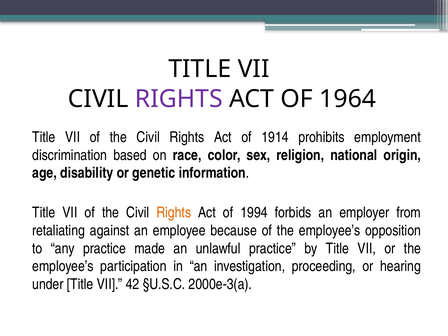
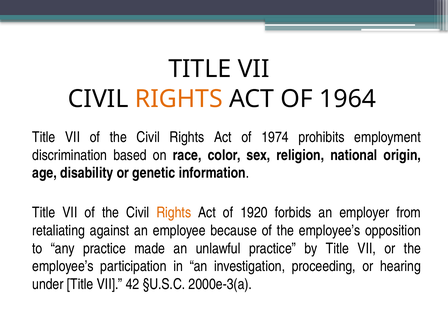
RIGHTS colour: purple -> orange (179, 99)
1914: 1914 -> 1974 (275, 137)
1994: 1994 -> 1920 (254, 213)
